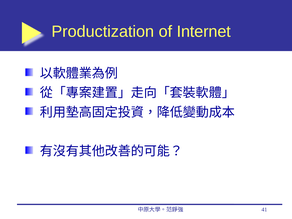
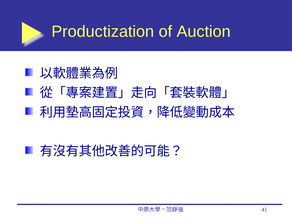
Internet: Internet -> Auction (204, 32)
